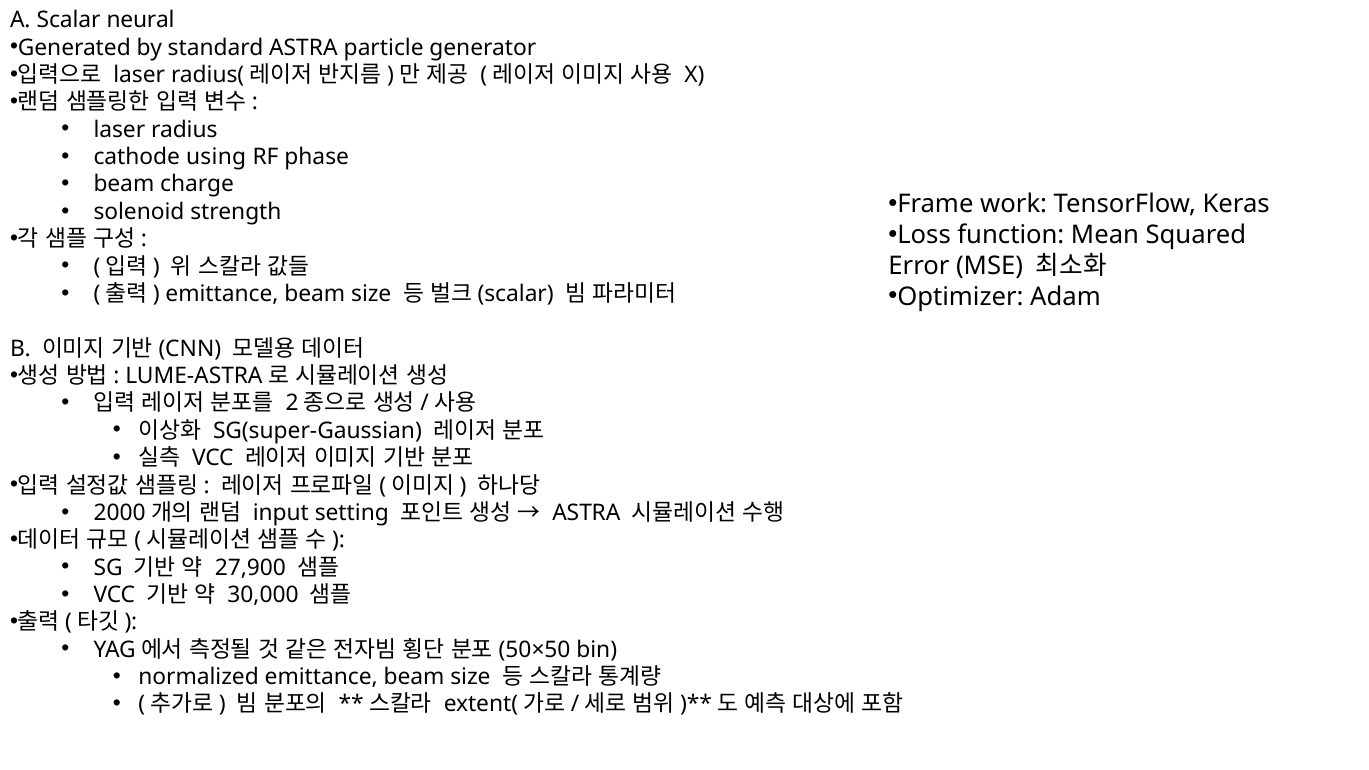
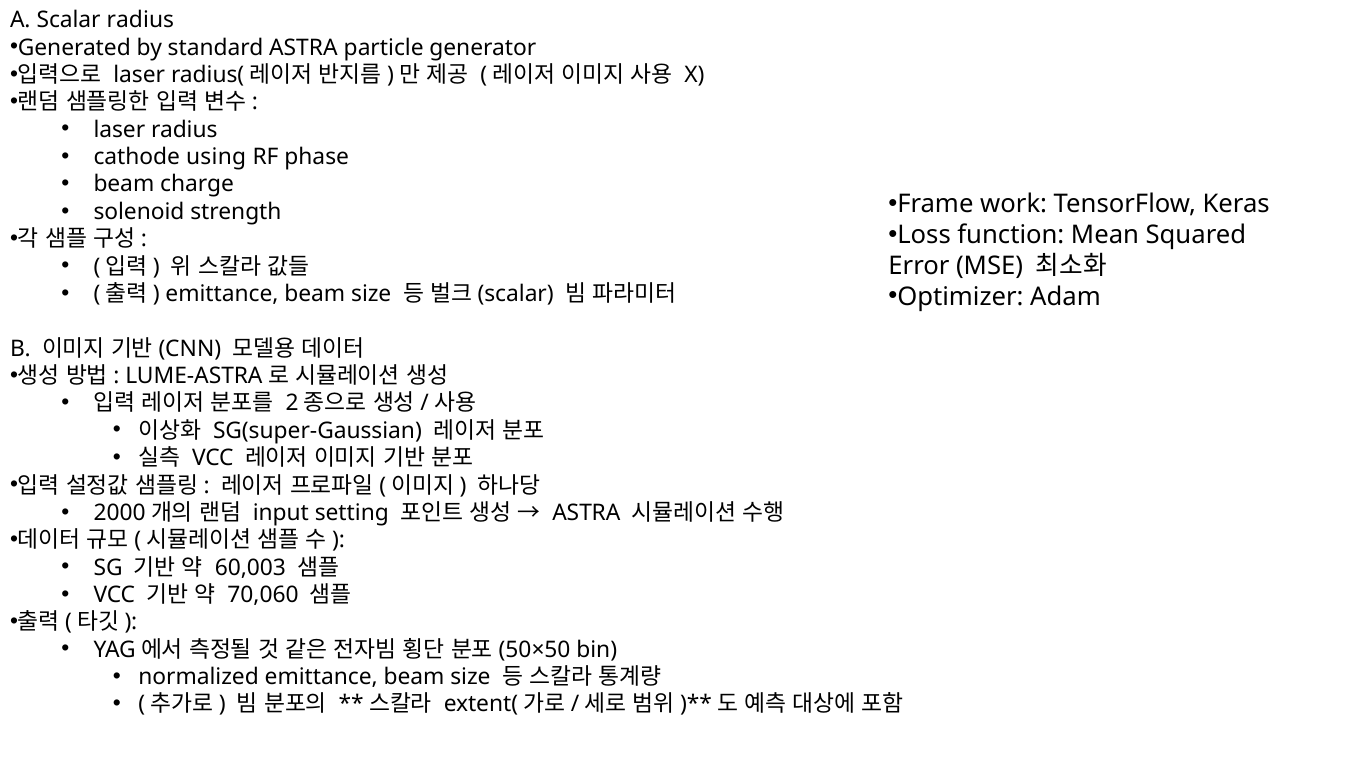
Scalar neural: neural -> radius (140, 20)
27,900: 27,900 -> 60,003 (250, 568)
30,000: 30,000 -> 70,060 (263, 595)
